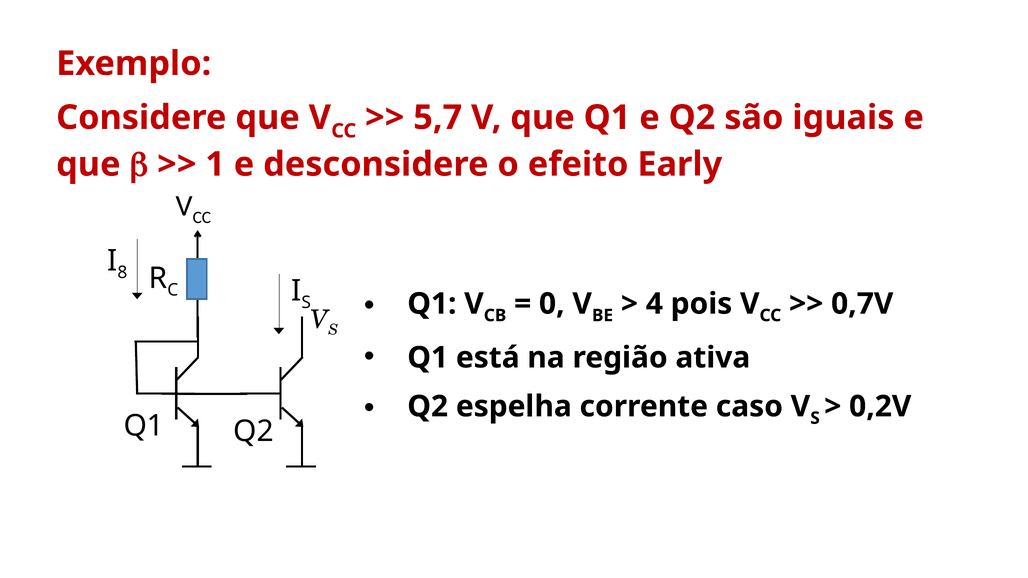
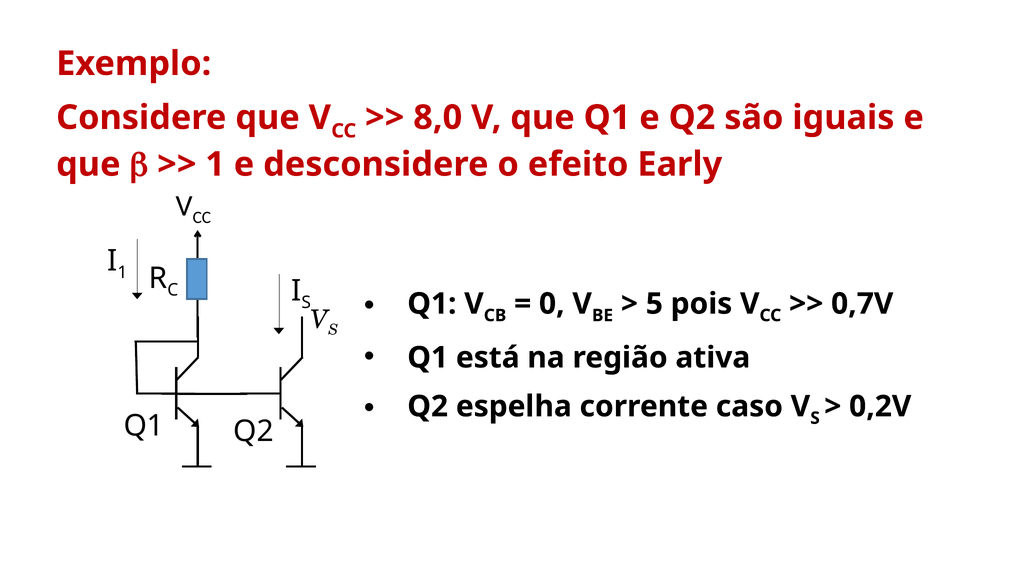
5,7: 5,7 -> 8,0 (438, 118)
8: 8 -> 1 (122, 273)
4: 4 -> 5 (654, 304)
